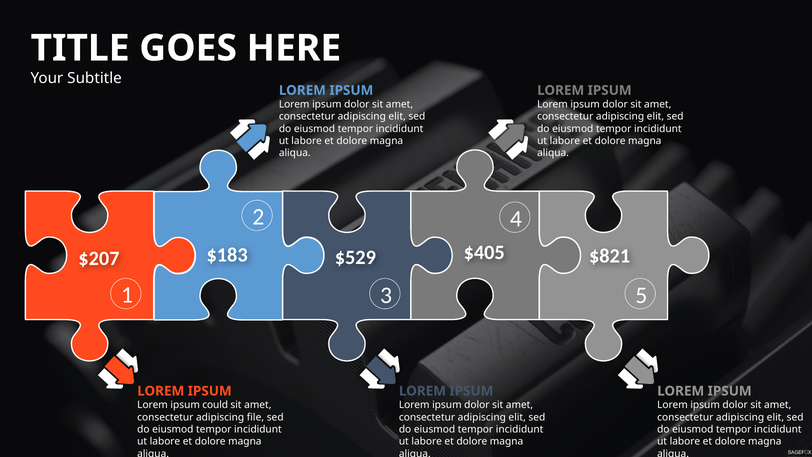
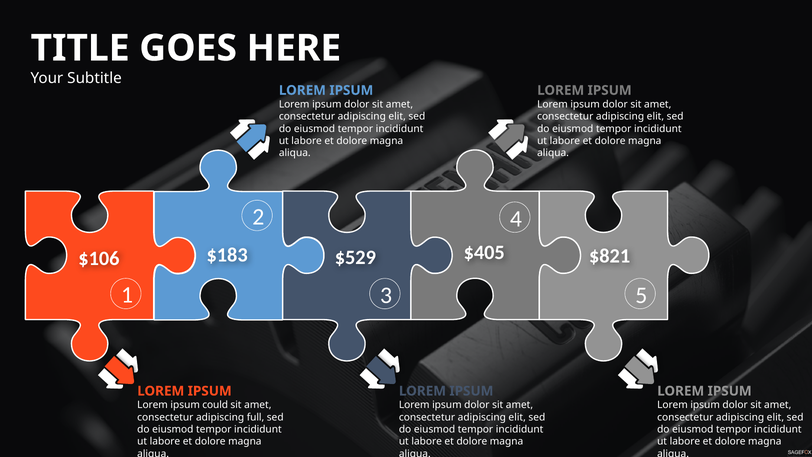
$207: $207 -> $106 (99, 258)
file: file -> full (256, 417)
